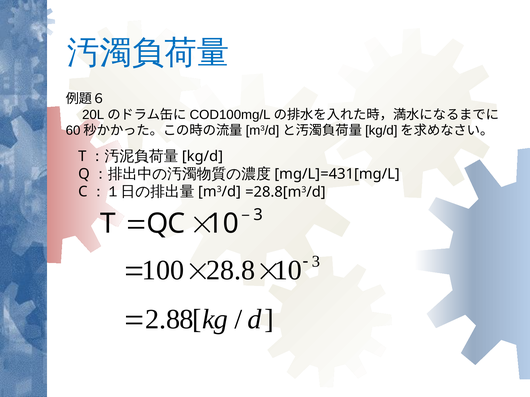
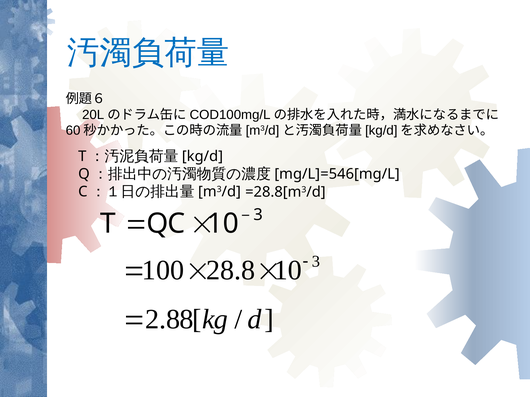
=431[mg/L: =431[mg/L -> =546[mg/L (360, 174)
